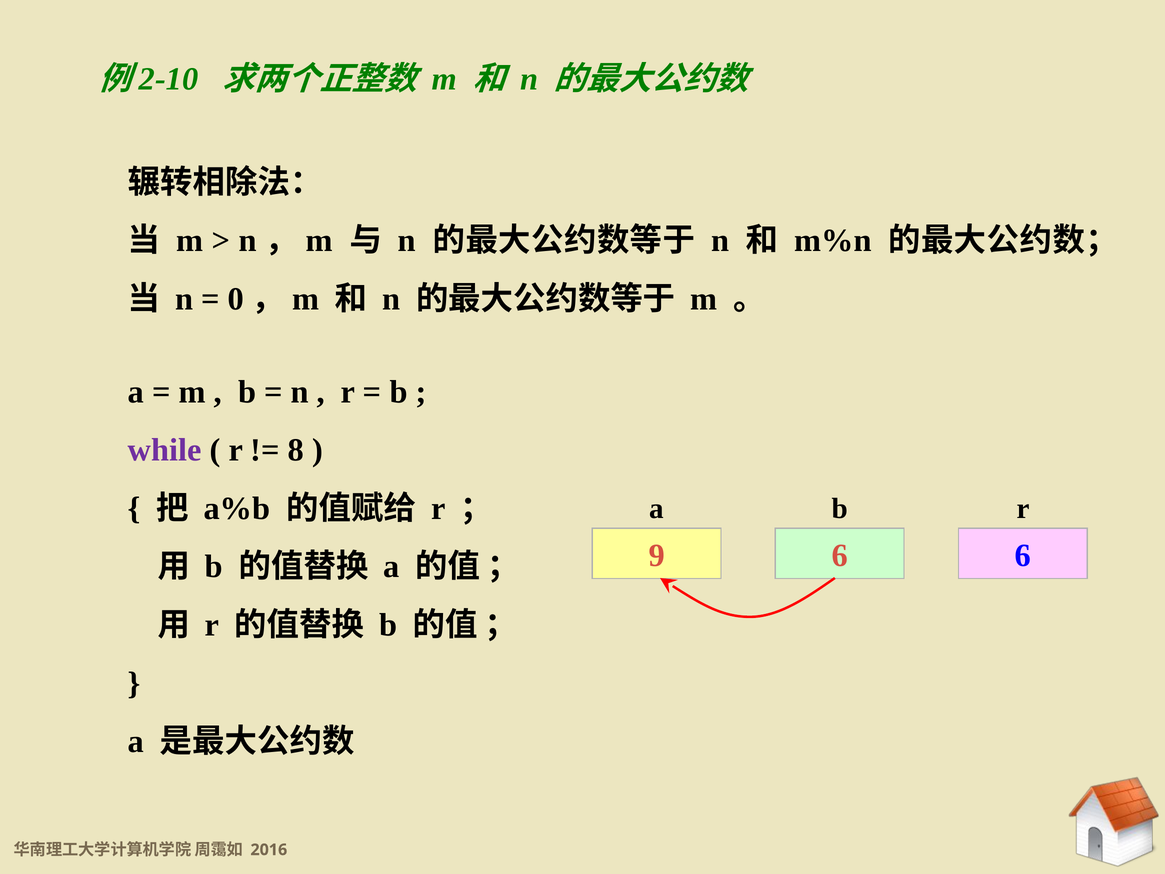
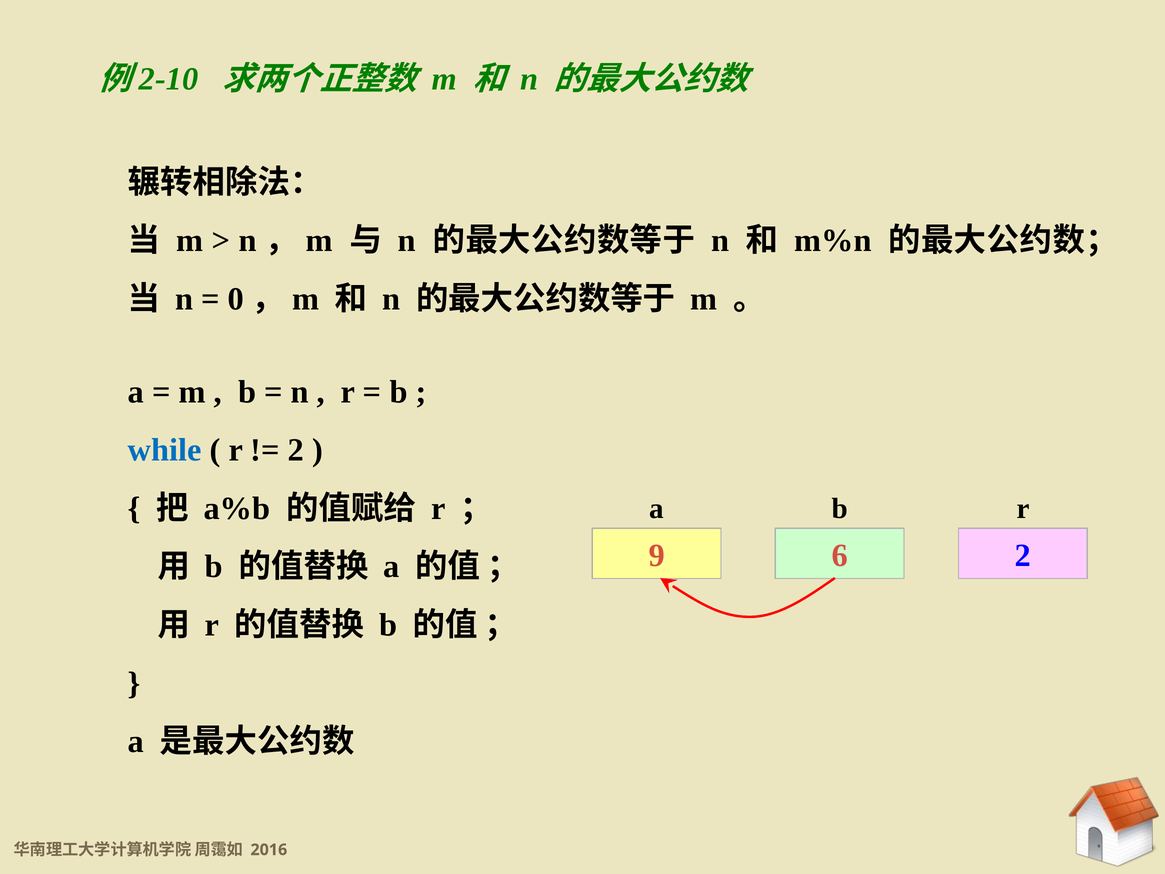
while colour: purple -> blue (165, 450)
8: 8 -> 2 (296, 450)
6 6: 6 -> 2 (1023, 556)
